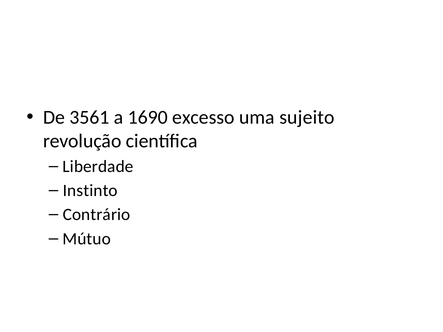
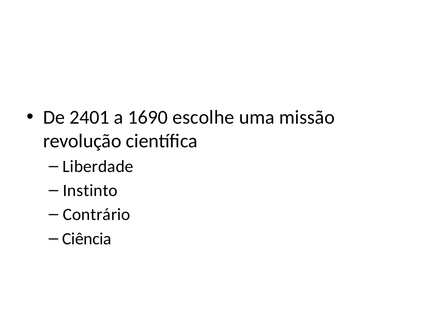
3561: 3561 -> 2401 (89, 118)
excesso: excesso -> escolhe (203, 118)
sujeito: sujeito -> missão (307, 118)
Mútuo: Mútuo -> Ciência (87, 239)
